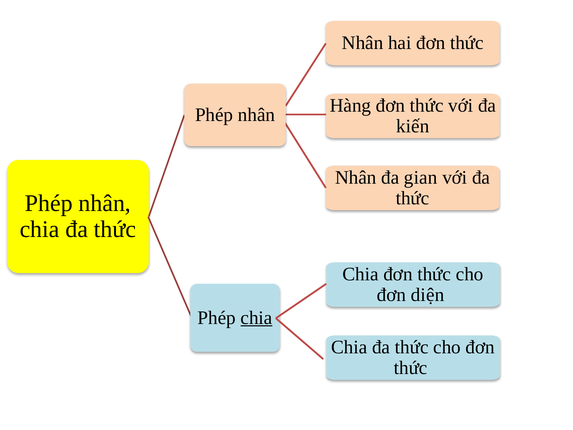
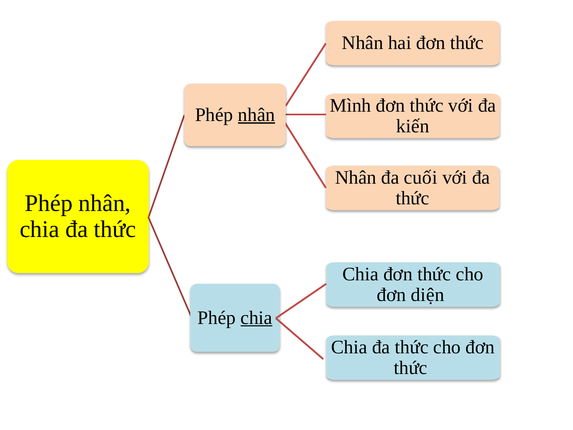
Hàng: Hàng -> Mình (350, 105)
nhân underline: none -> present (257, 115)
gian: gian -> cuối (421, 177)
